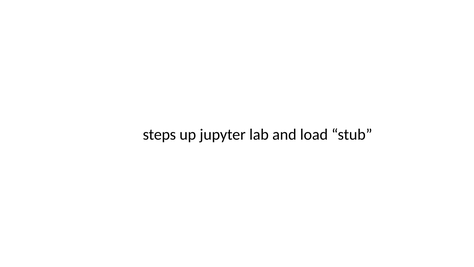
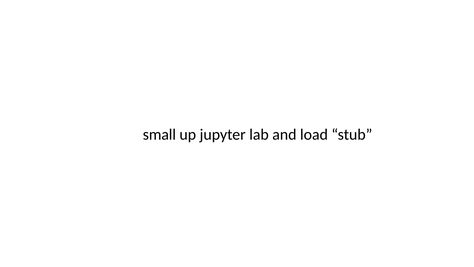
steps: steps -> small (159, 134)
